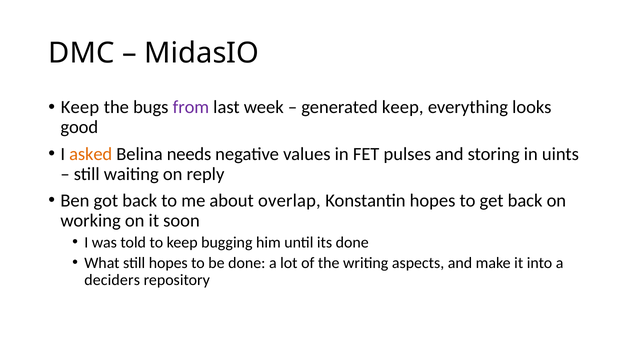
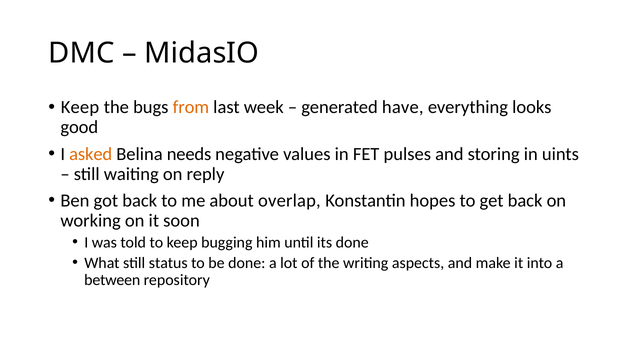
from colour: purple -> orange (191, 108)
generated keep: keep -> have (403, 108)
still hopes: hopes -> status (168, 263)
deciders: deciders -> between (112, 281)
